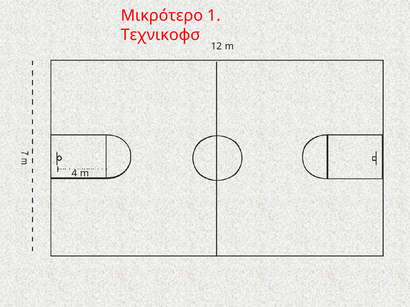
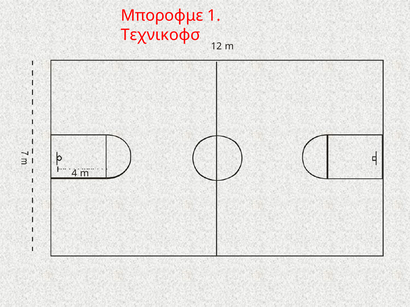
Μικρότερο: Μικρότερο -> Μποροφμε (162, 16)
